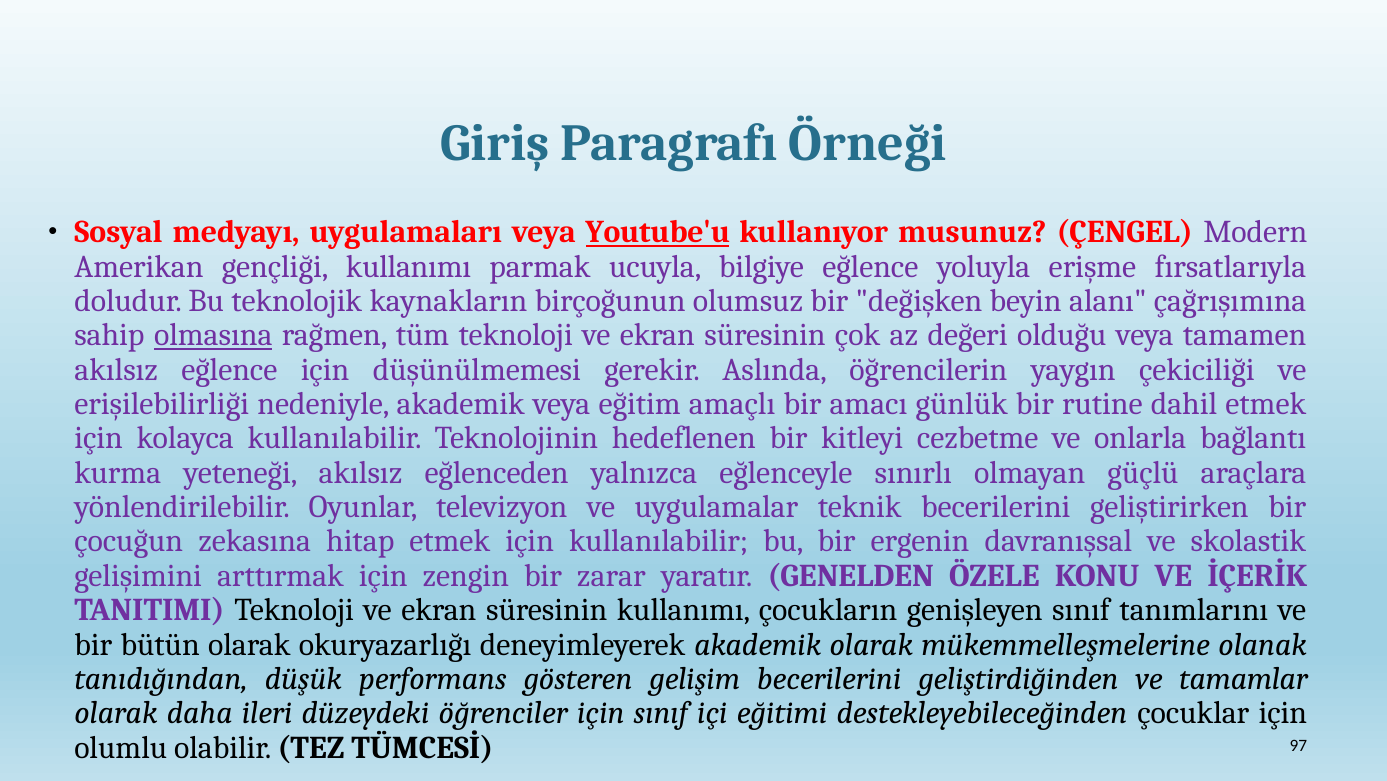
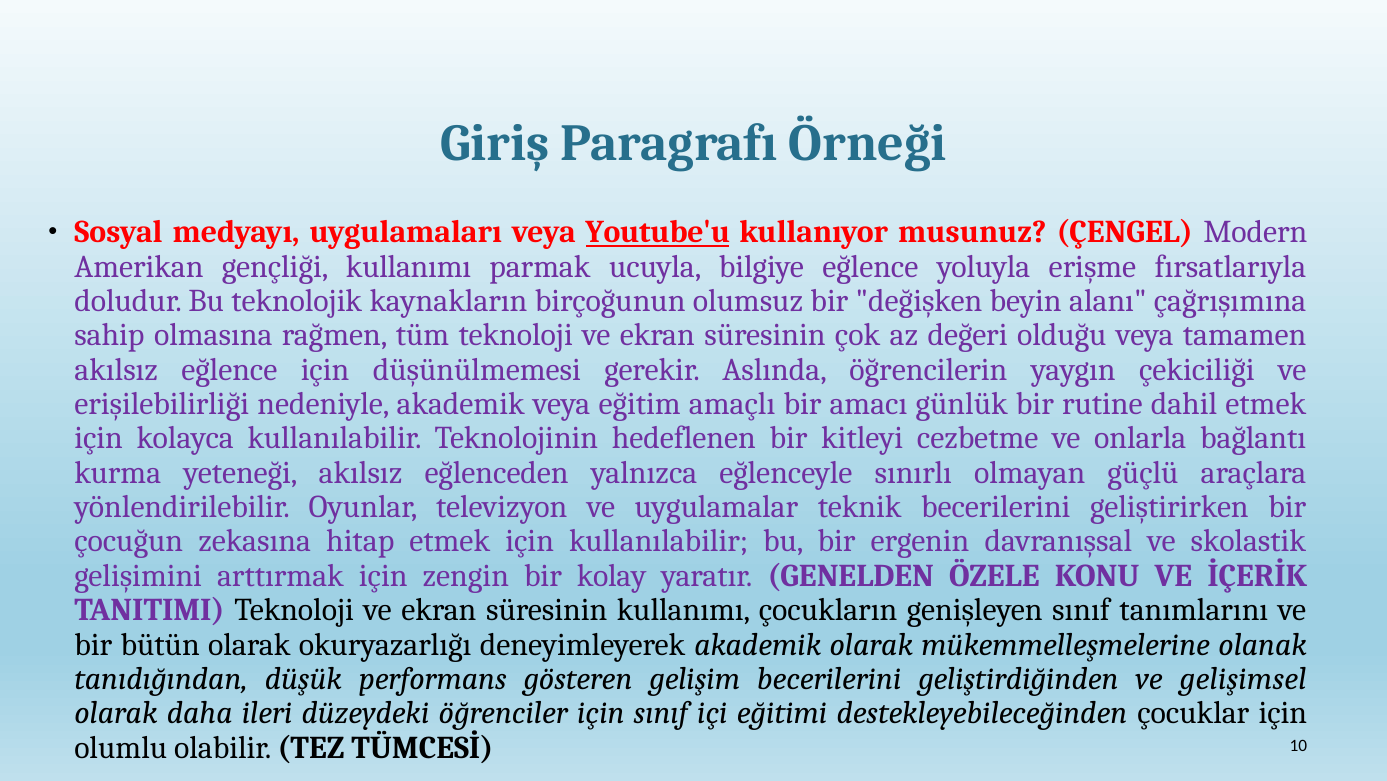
olmasına underline: present -> none (213, 335)
zarar: zarar -> kolay (612, 575)
tamamlar: tamamlar -> gelişimsel (1243, 678)
97: 97 -> 10 (1298, 745)
